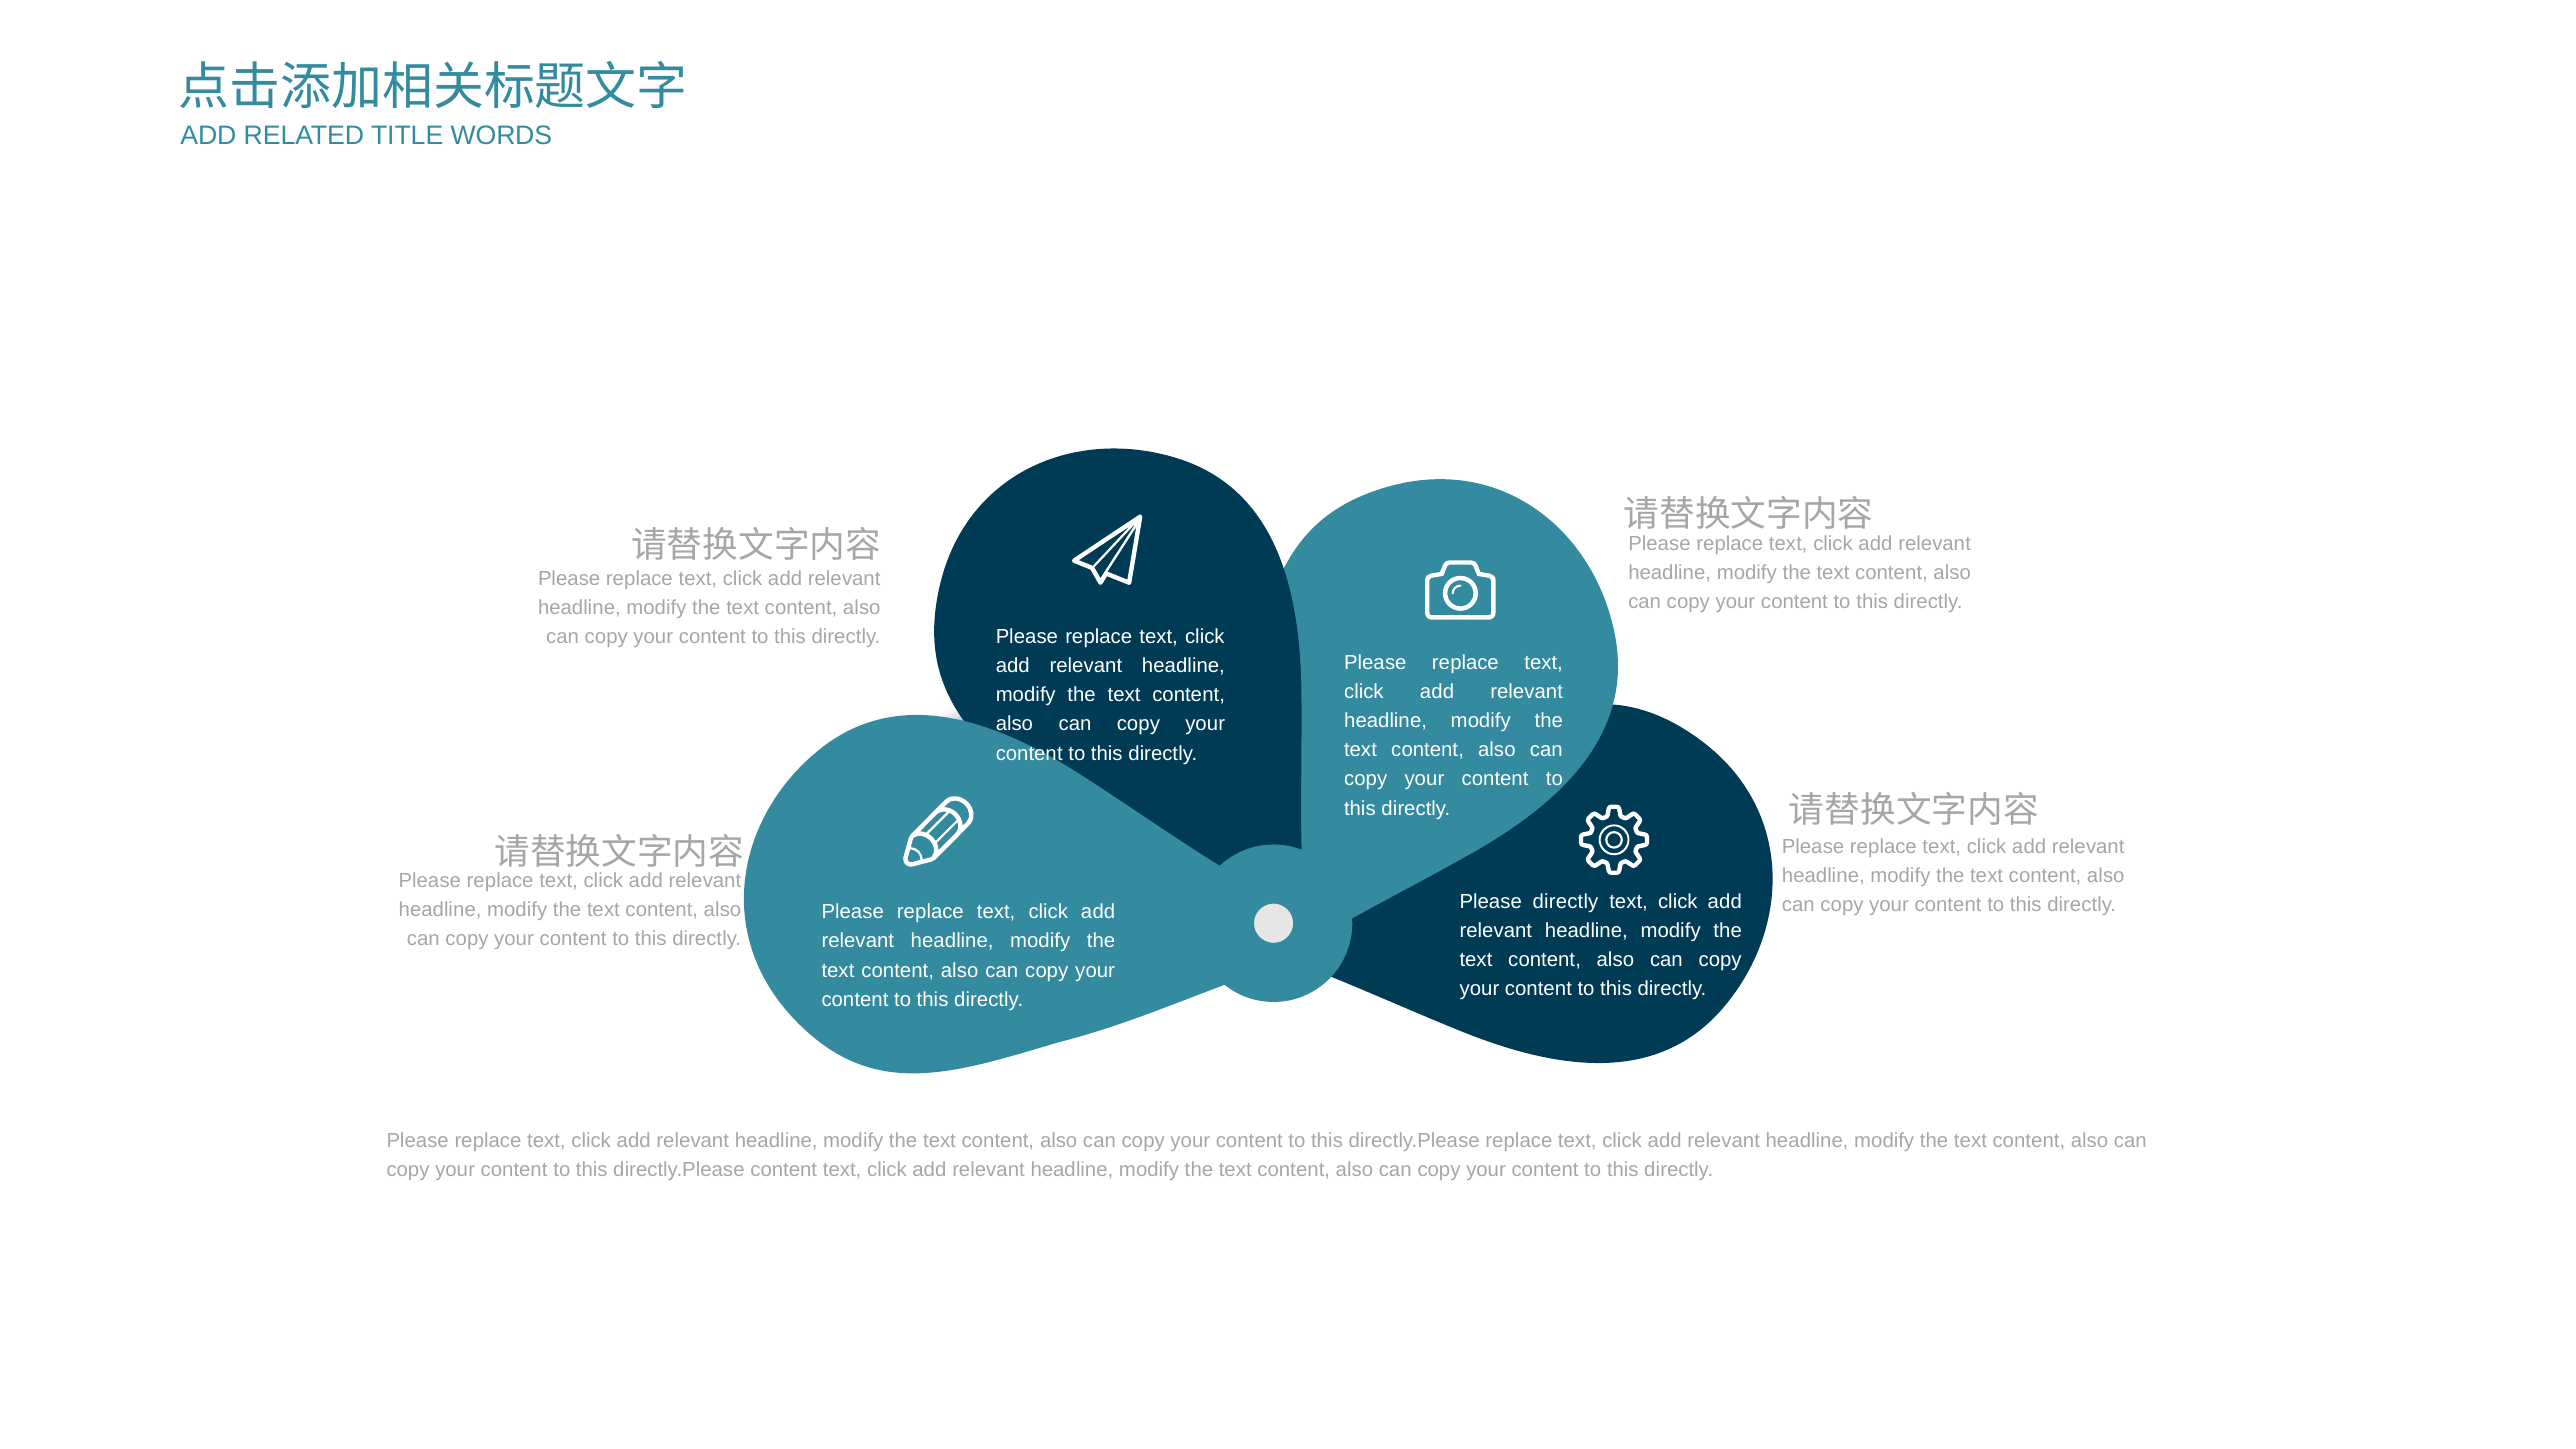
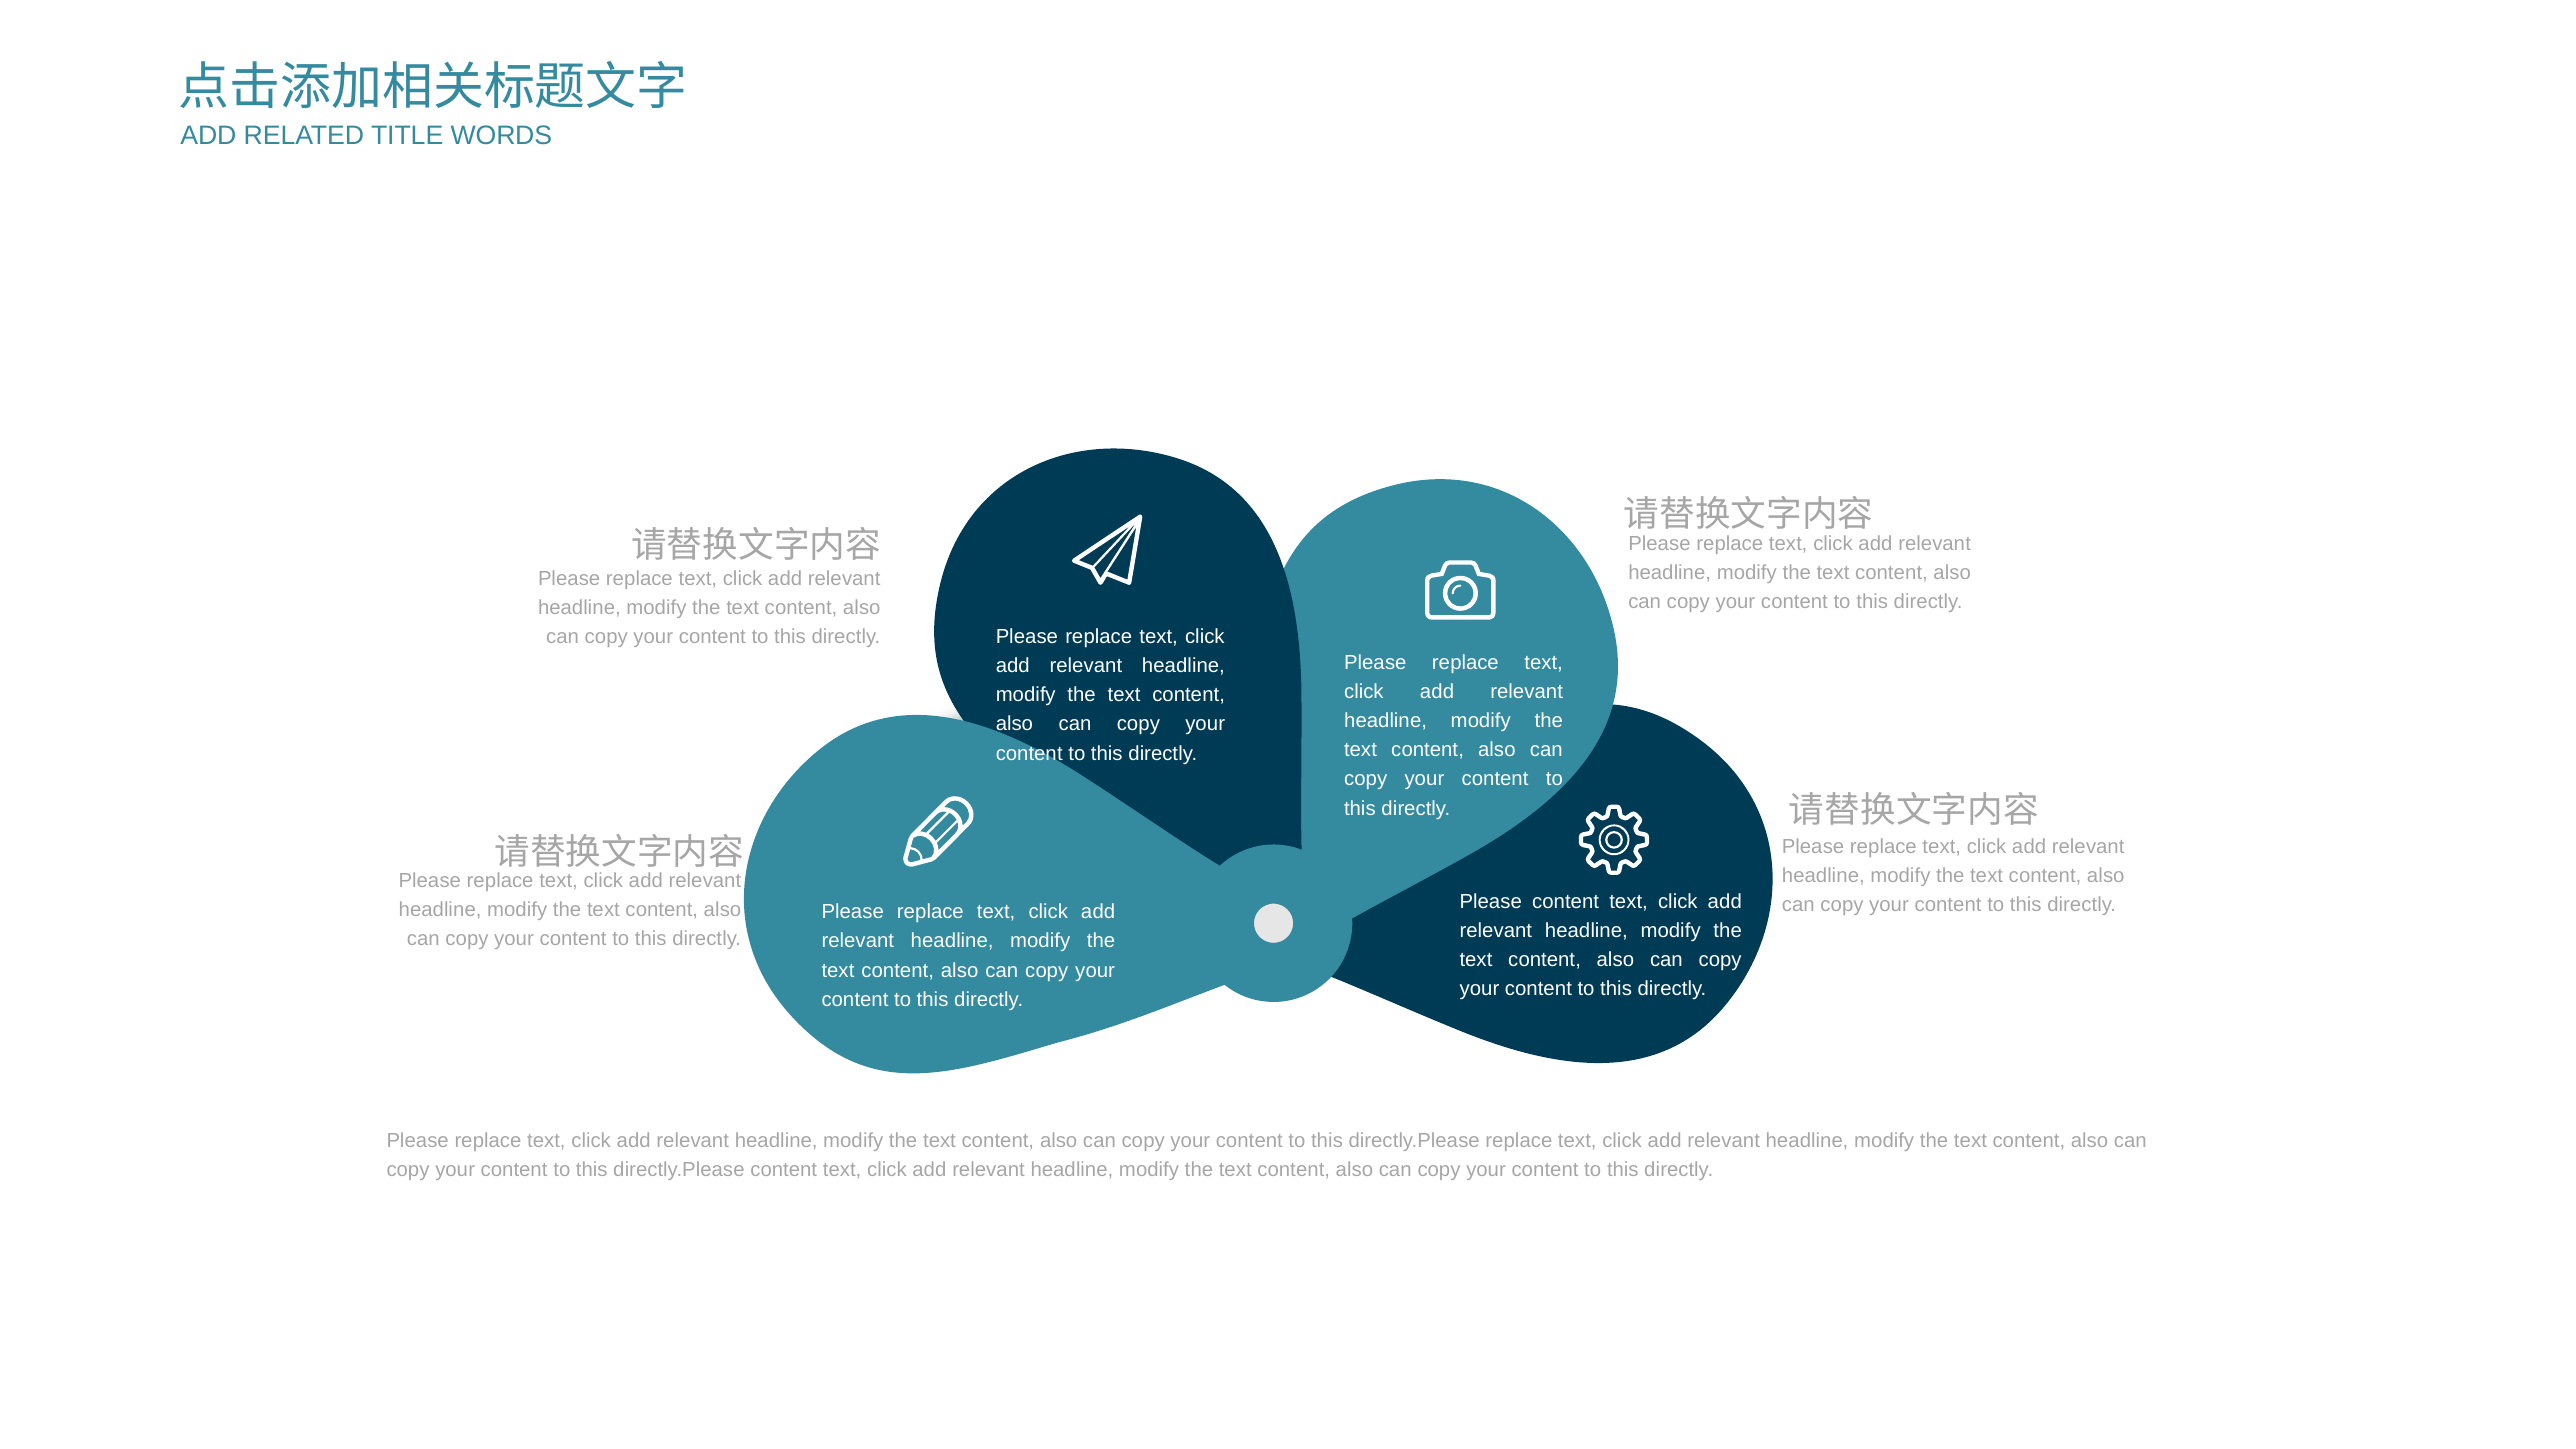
Please directly: directly -> content (1566, 901)
